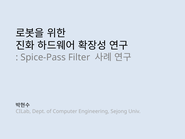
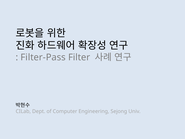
Spice-Pass: Spice-Pass -> Filter-Pass (43, 57)
